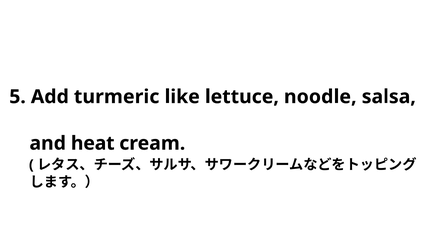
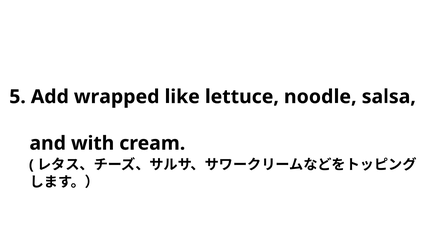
turmeric: turmeric -> wrapped (117, 97)
heat: heat -> with (93, 144)
